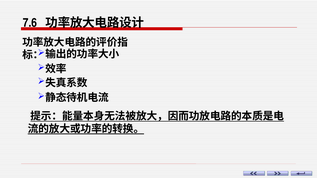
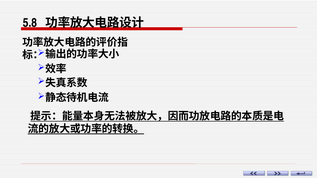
7.6: 7.6 -> 5.8 (30, 23)
